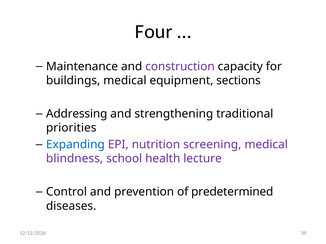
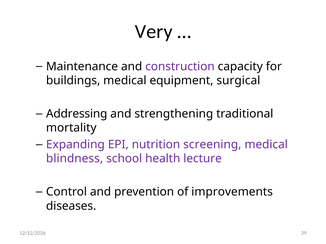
Four: Four -> Very (154, 32)
sections: sections -> surgical (238, 81)
priorities: priorities -> mortality (71, 128)
Expanding colour: blue -> purple (75, 145)
predetermined: predetermined -> improvements (232, 192)
